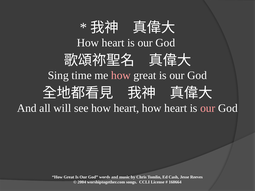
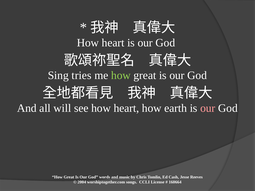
time: time -> tries (82, 76)
how colour: pink -> light green (121, 76)
heart: heart -> earth (176, 108)
